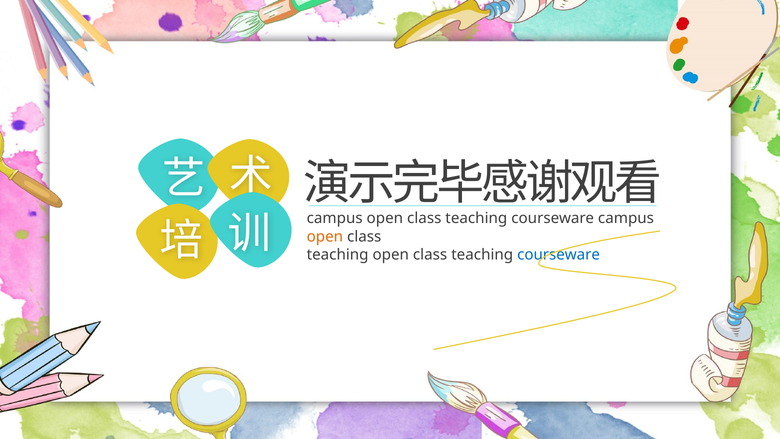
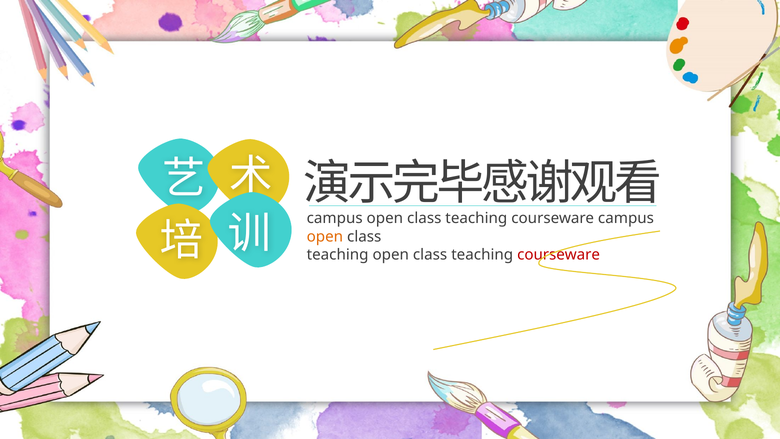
courseware colour: blue -> red (559, 255)
